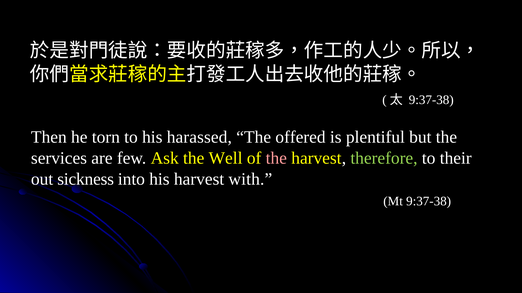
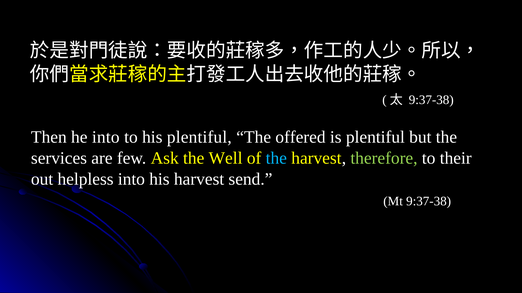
he torn: torn -> into (106, 138)
his harassed: harassed -> plentiful (199, 138)
the colour: pink -> light blue (276, 158)
sickness: sickness -> helpless (86, 179)
with: with -> send (250, 179)
